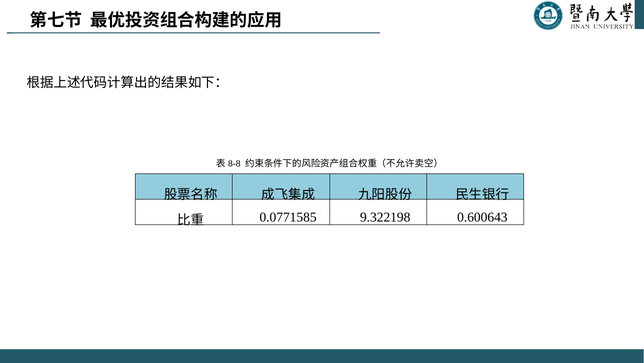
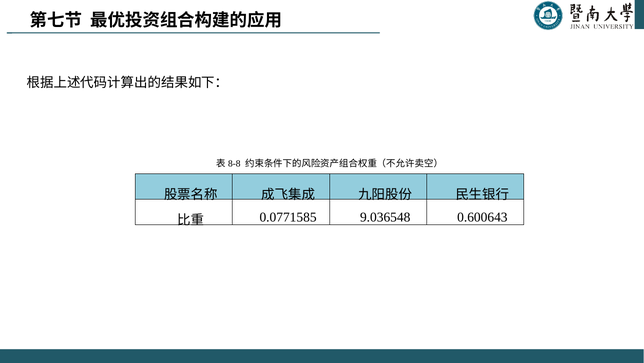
9.322198: 9.322198 -> 9.036548 (385, 217)
